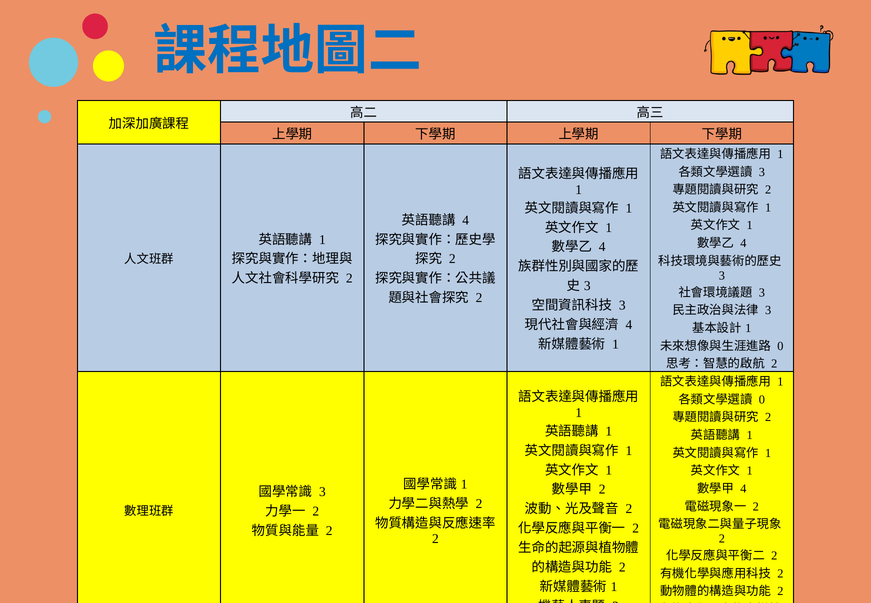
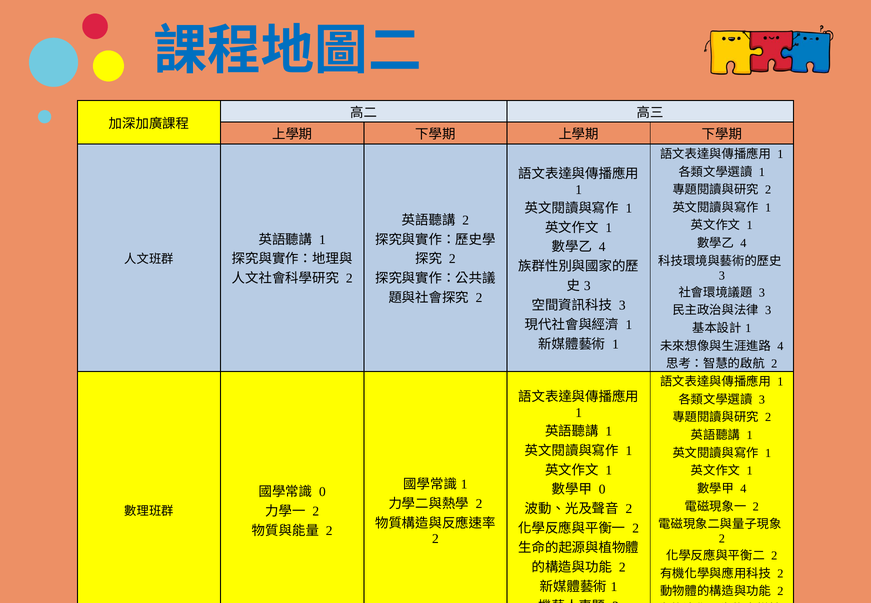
3: 3 -> 1 (762, 172)
4: 4 -> 2 (466, 220)
4: 4 -> 1 (629, 325)
0: 0 -> 4 (780, 346)
0: 0 -> 3 (762, 400)
2: 2 -> 0 (602, 490)
3: 3 -> 0 (322, 492)
